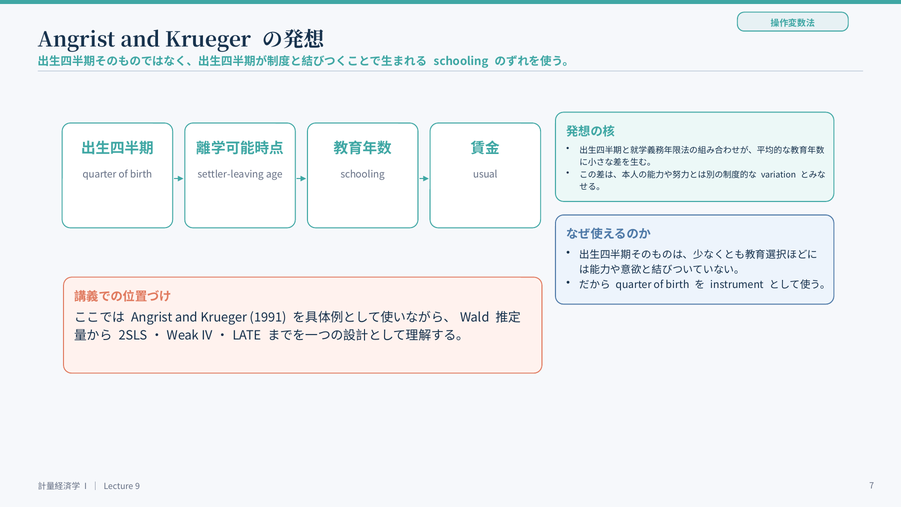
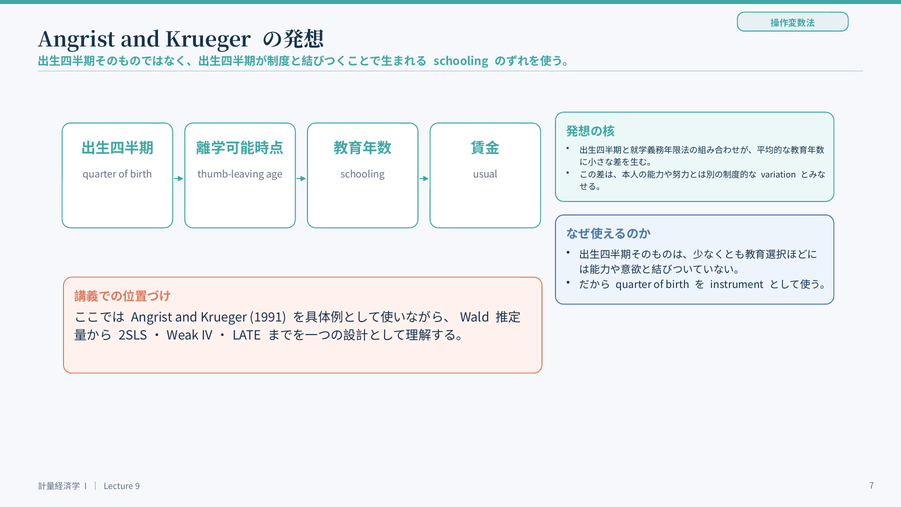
settler-leaving: settler-leaving -> thumb-leaving (231, 175)
